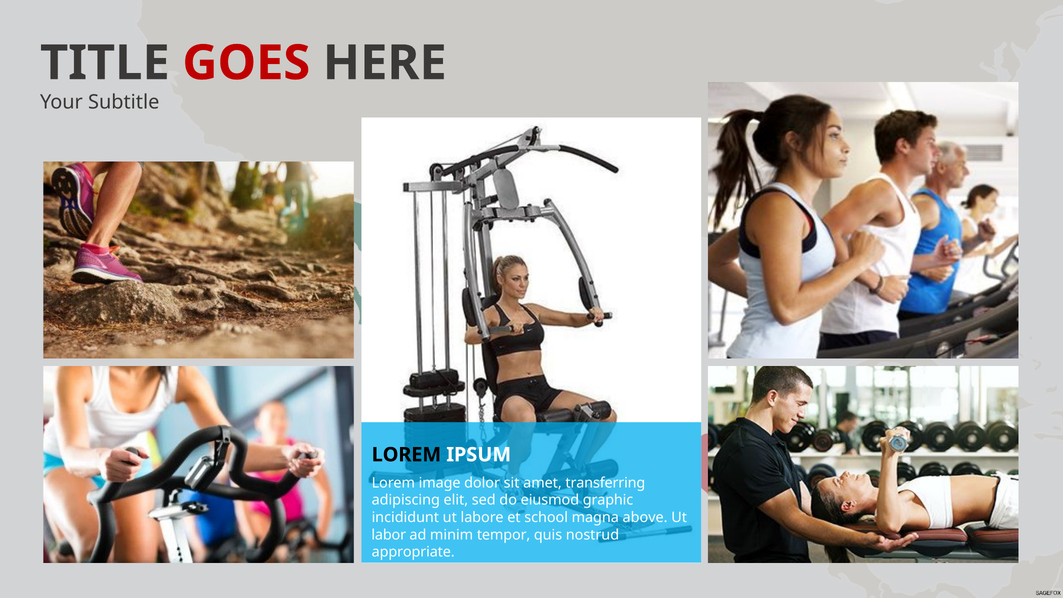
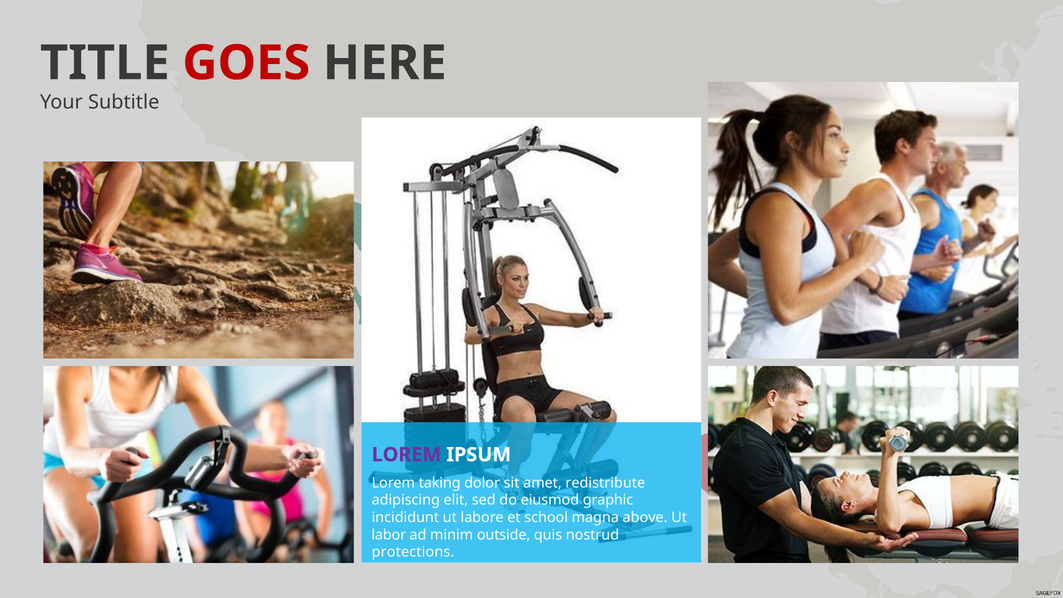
LOREM colour: black -> purple (406, 455)
image: image -> taking (440, 483)
transferring: transferring -> redistribute (605, 483)
tempor: tempor -> outside (504, 535)
appropriate: appropriate -> protections (413, 552)
